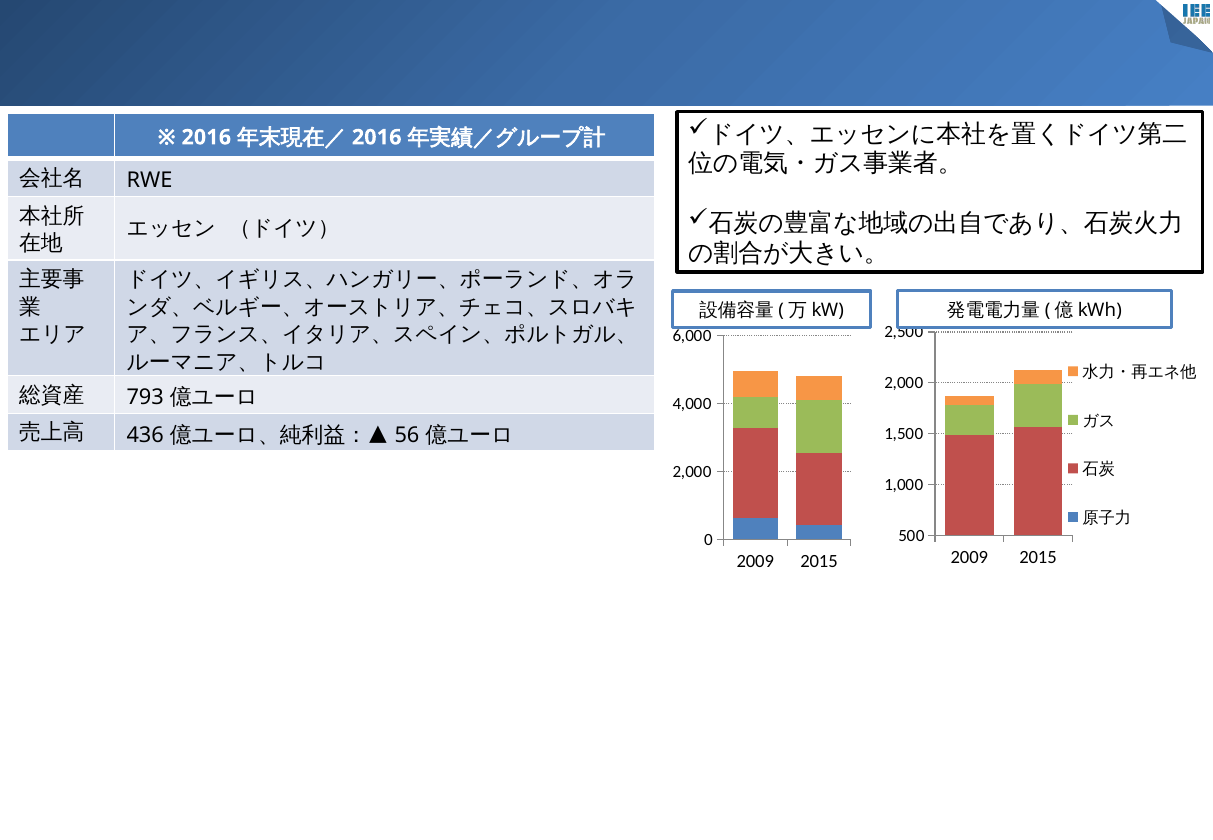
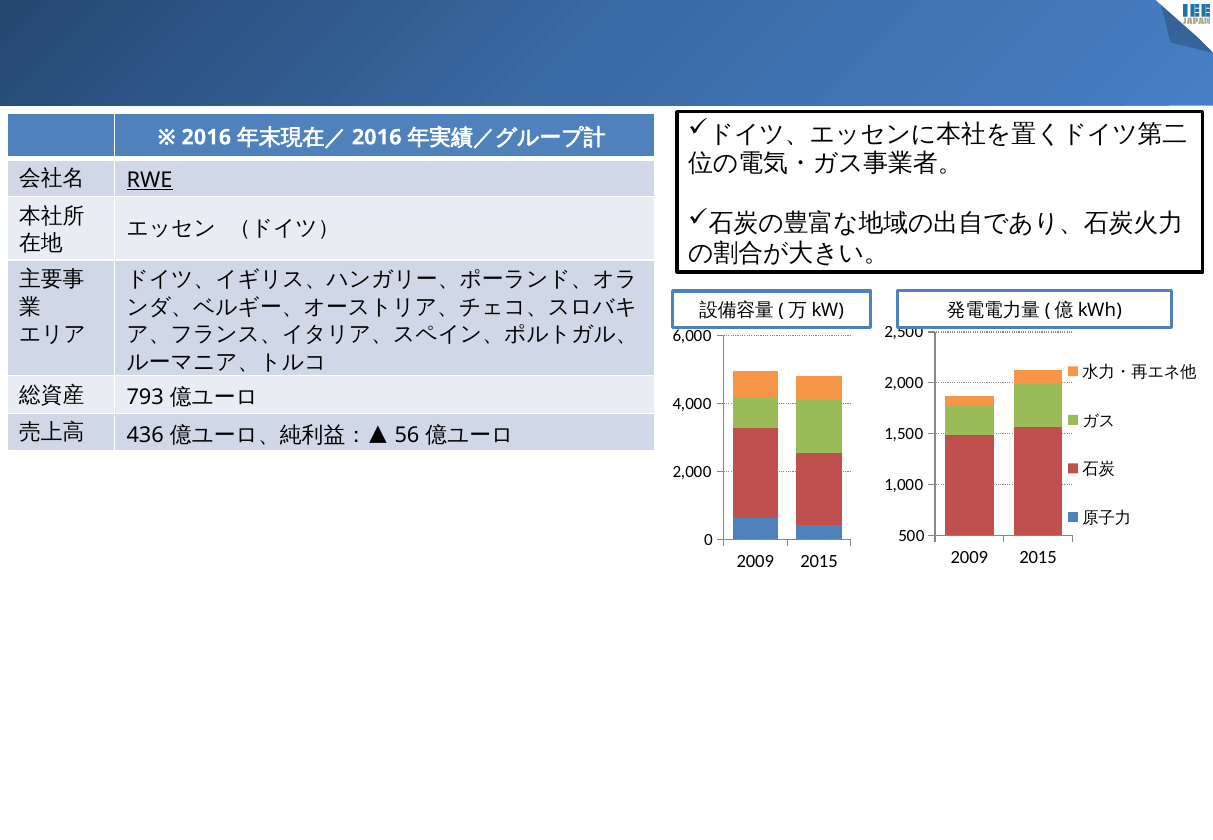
RWE underline: none -> present (150, 180)
